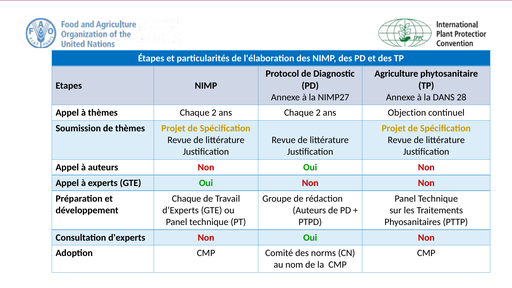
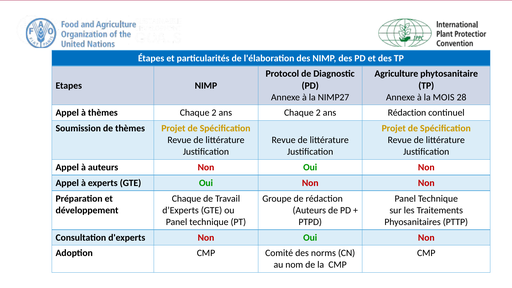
DANS: DANS -> MOIS (444, 97)
ans Objection: Objection -> Rédaction (407, 113)
